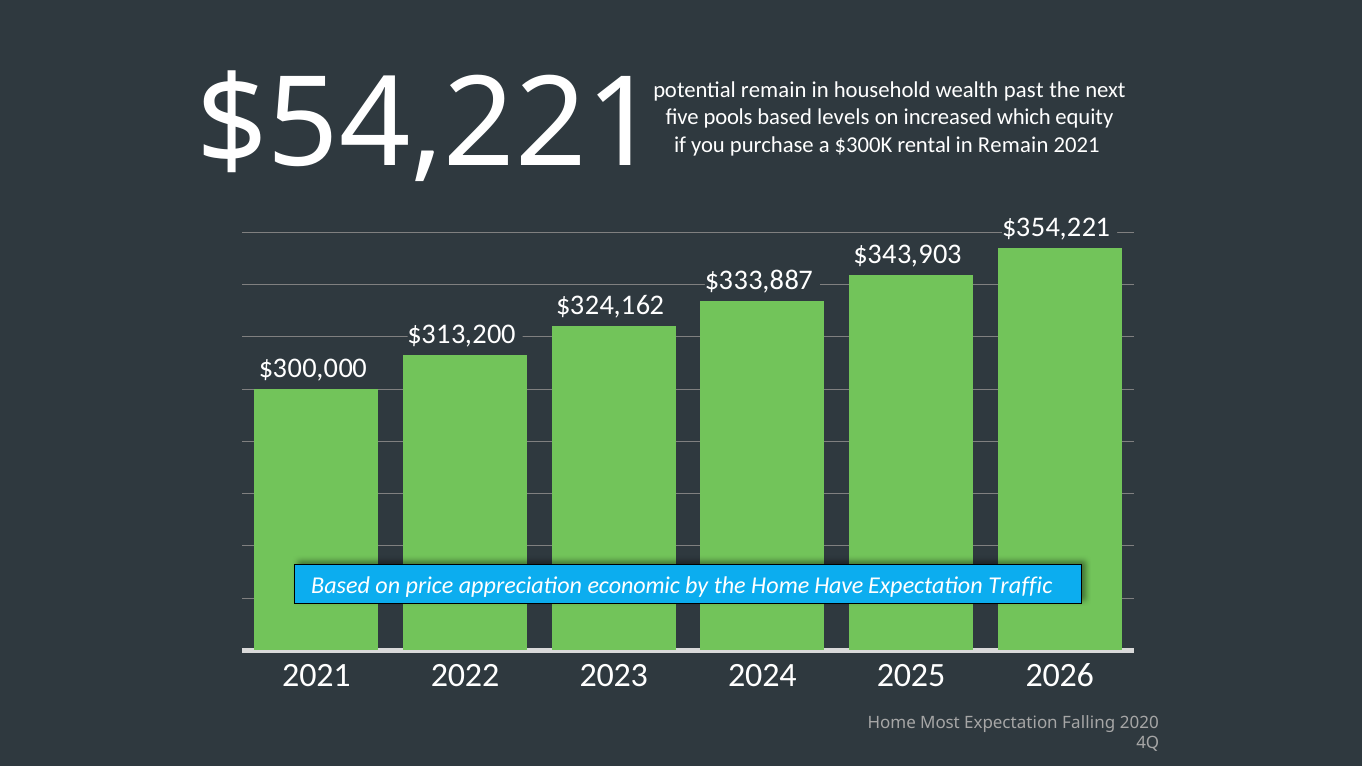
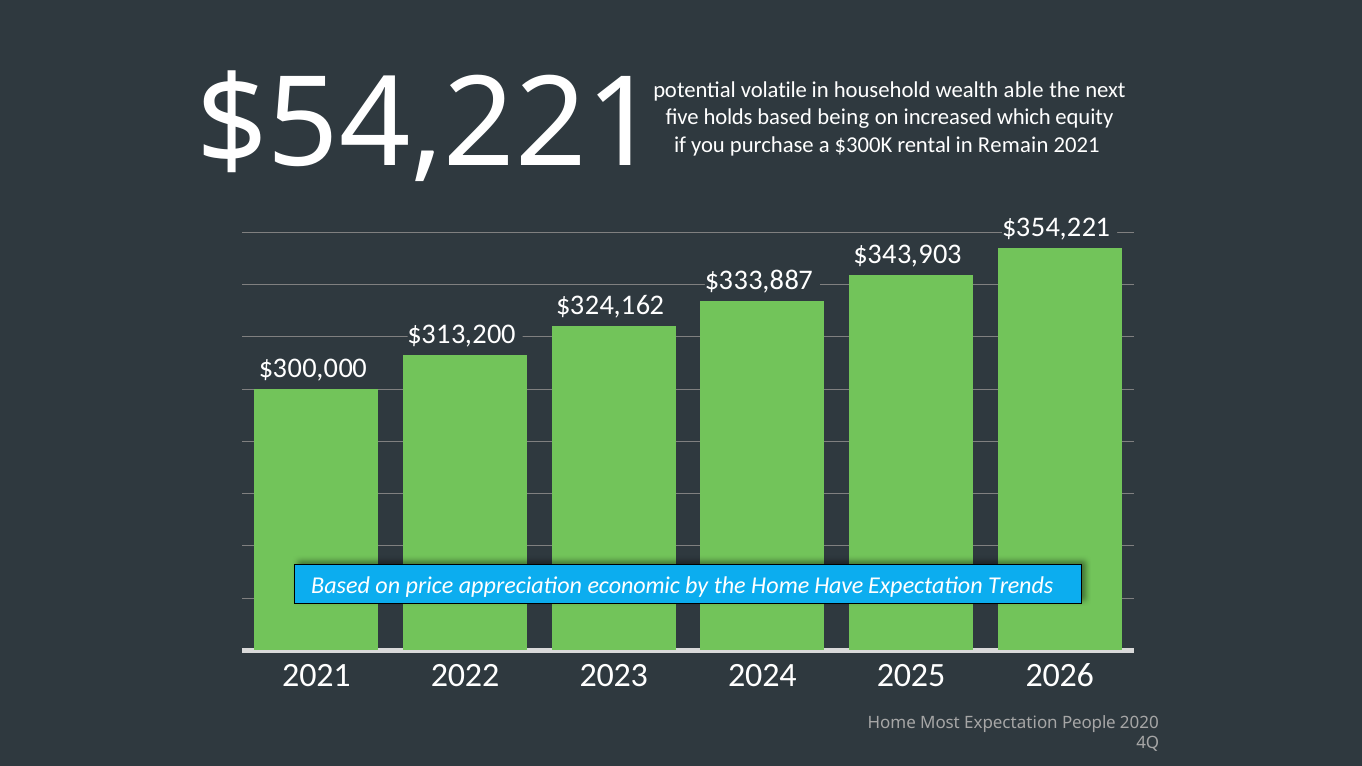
potential remain: remain -> volatile (774, 90)
past: past -> able (1024, 90)
pools: pools -> holds (728, 117)
levels: levels -> being (843, 117)
Traffic: Traffic -> Trends (1021, 585)
Falling: Falling -> People (1089, 723)
